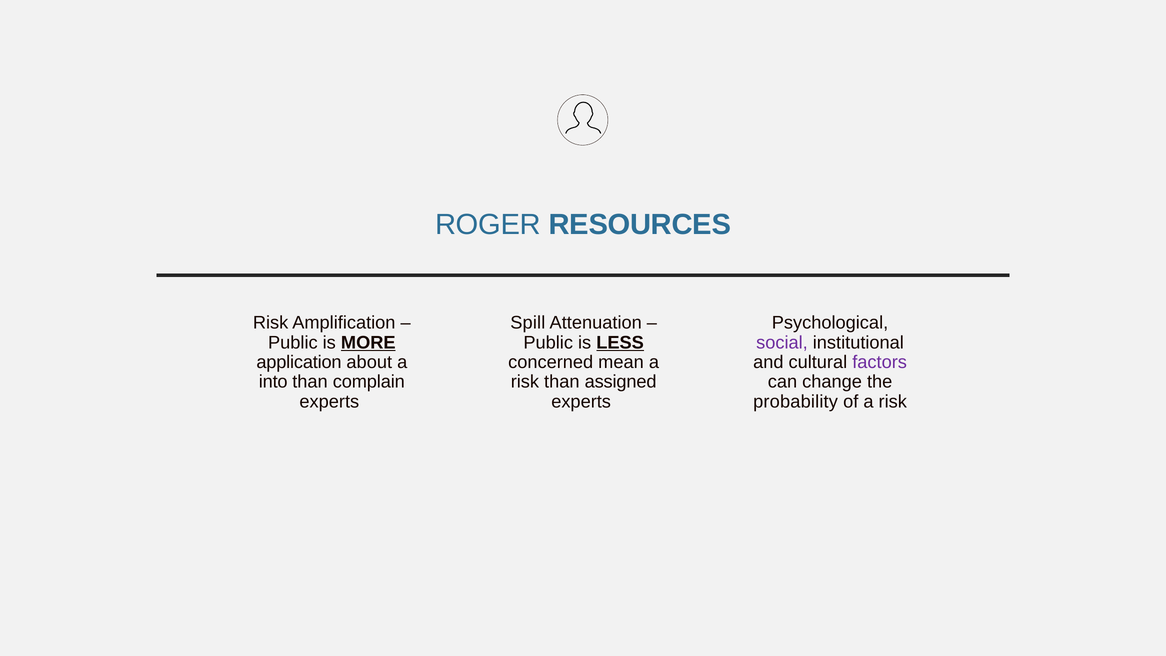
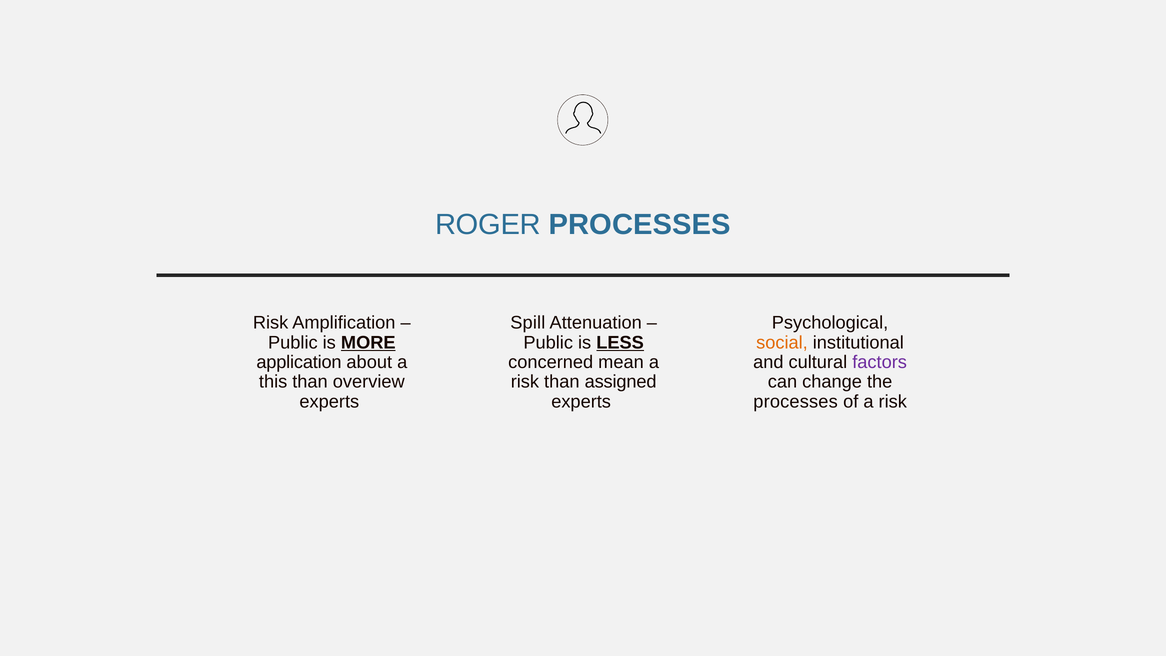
ROGER RESOURCES: RESOURCES -> PROCESSES (640, 225)
social colour: purple -> orange (782, 342)
into: into -> this (273, 382)
complain: complain -> overview (369, 382)
probability: probability -> processes (796, 401)
